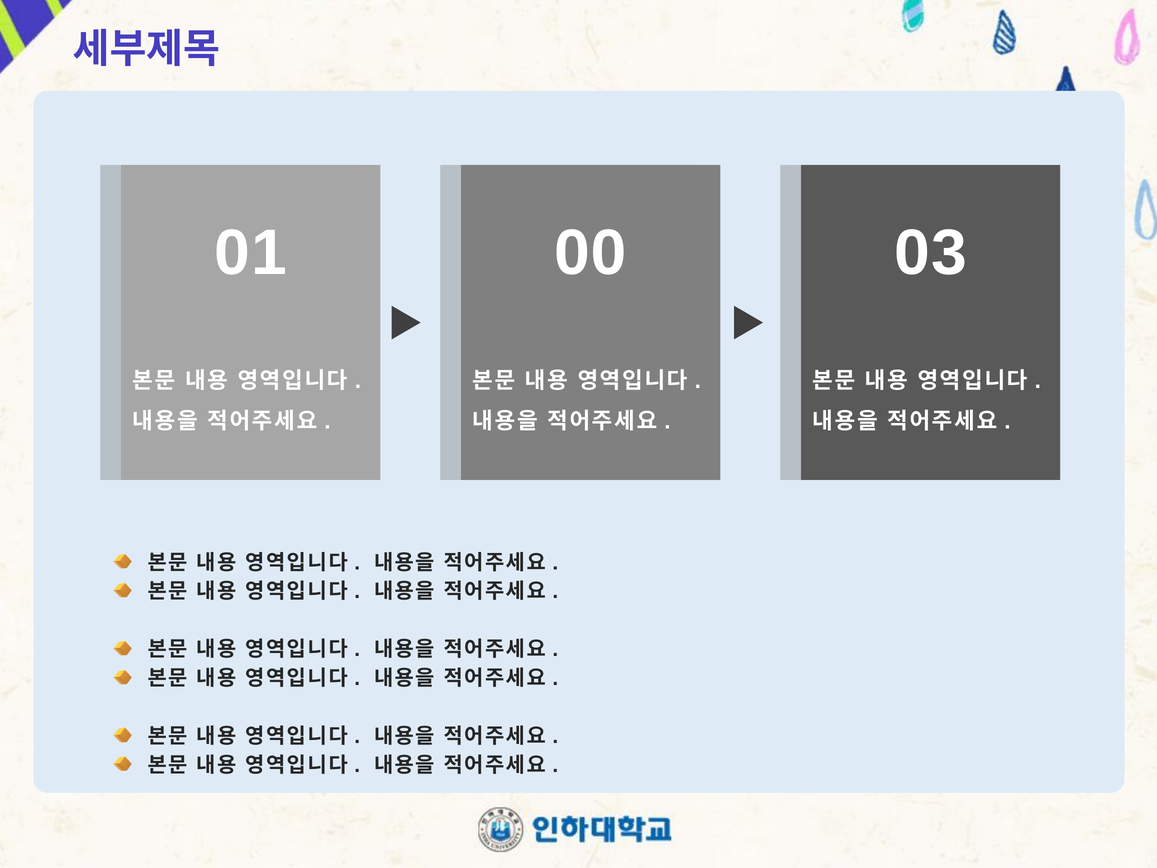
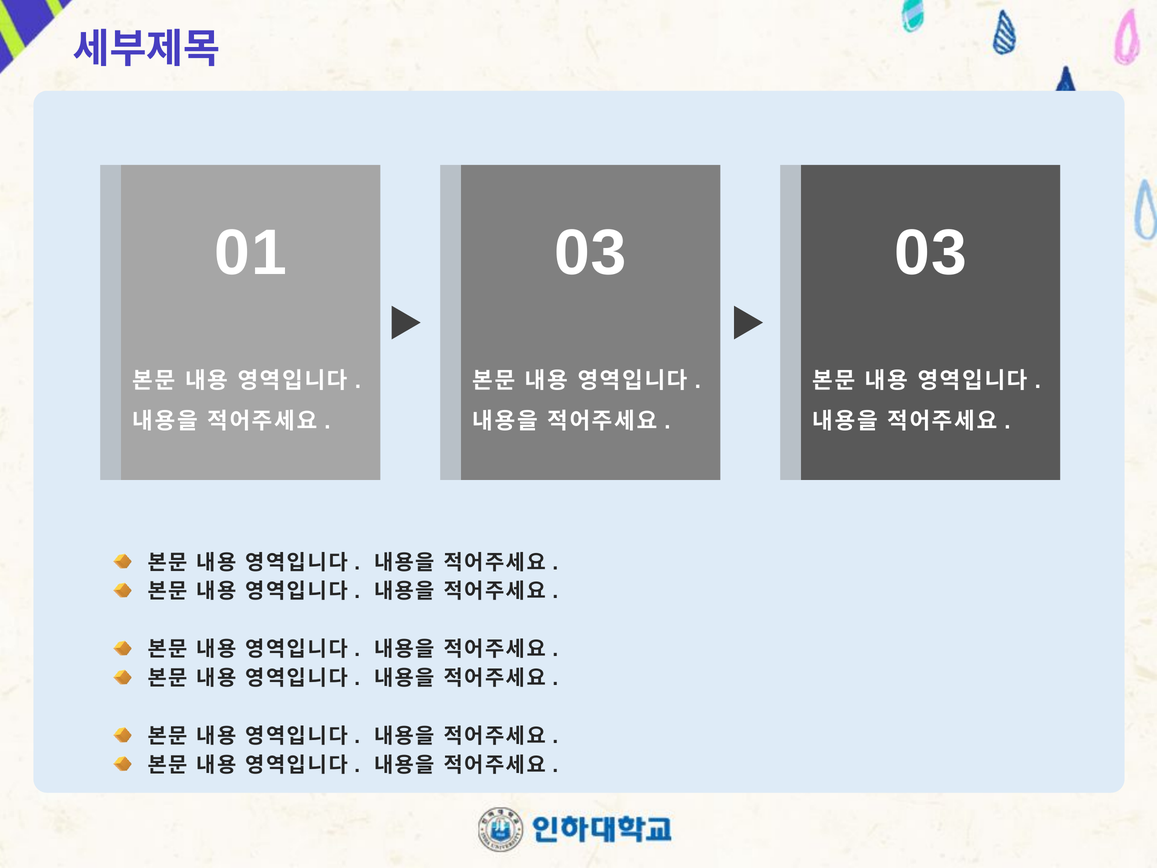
01 00: 00 -> 03 (590, 253)
